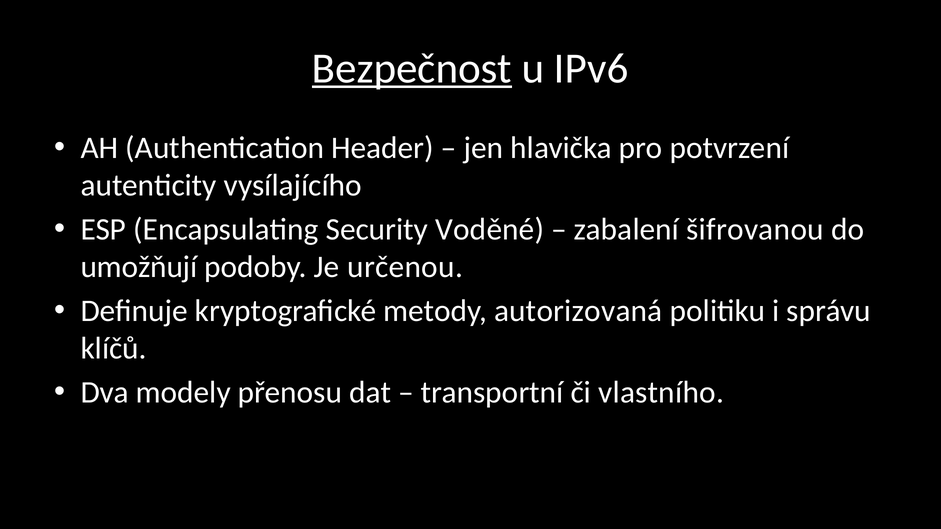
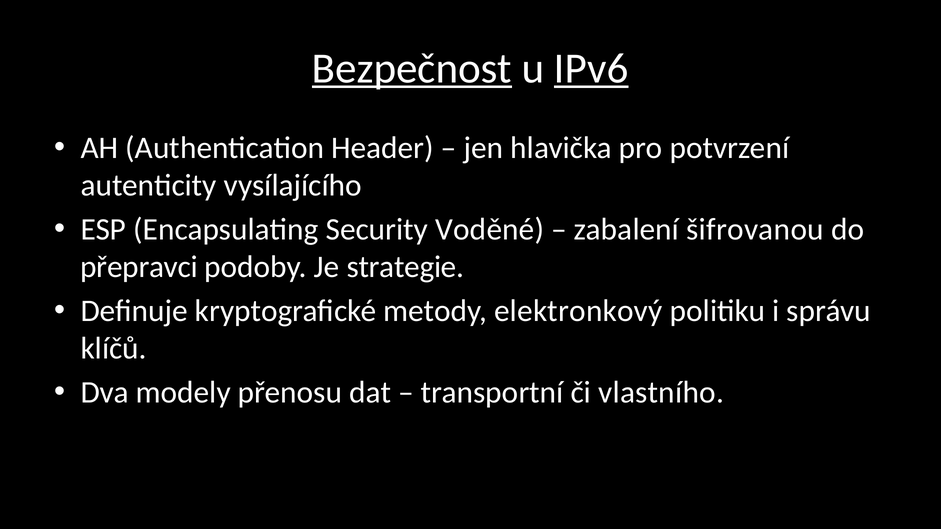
IPv6 underline: none -> present (591, 68)
umožňují: umožňují -> přepravci (139, 267)
určenou: určenou -> strategie (405, 267)
autorizovaná: autorizovaná -> elektronkový (578, 311)
